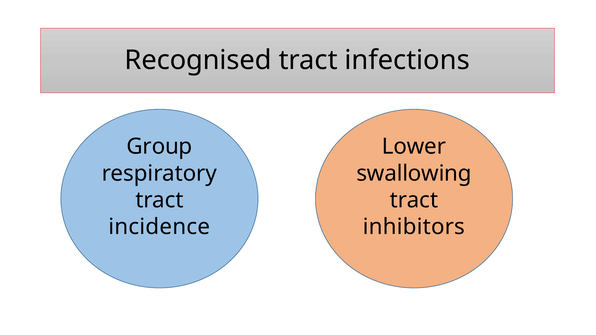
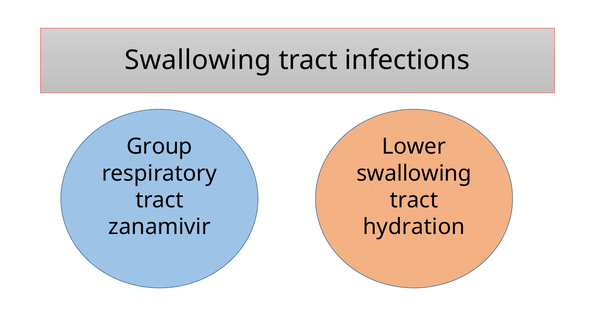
Recognised: Recognised -> Swallowing (198, 60)
incidence: incidence -> zanamivir (159, 227)
inhibitors: inhibitors -> hydration (414, 227)
